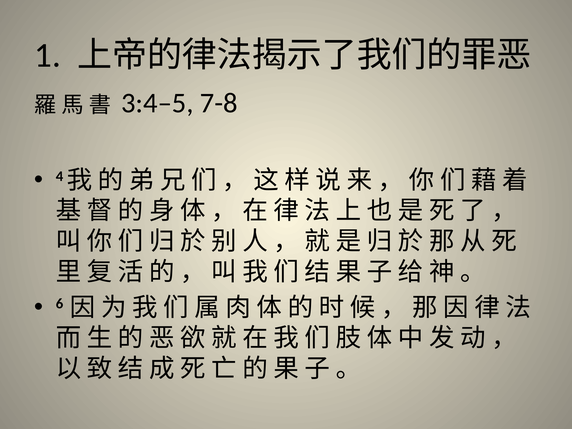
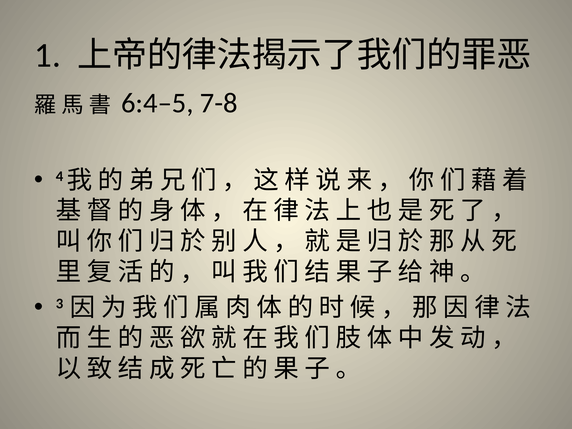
3:4–5: 3:4–5 -> 6:4–5 (157, 103)
6: 6 -> 3 (60, 304)
